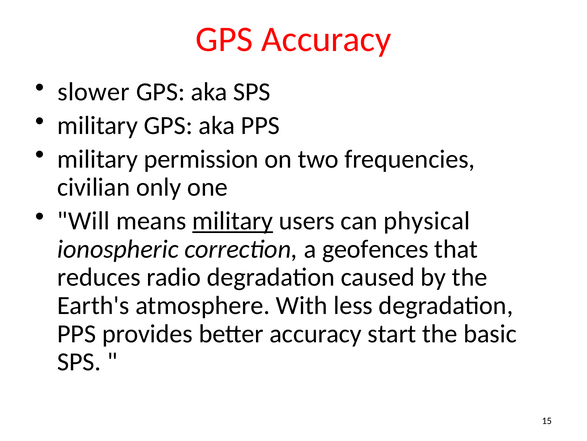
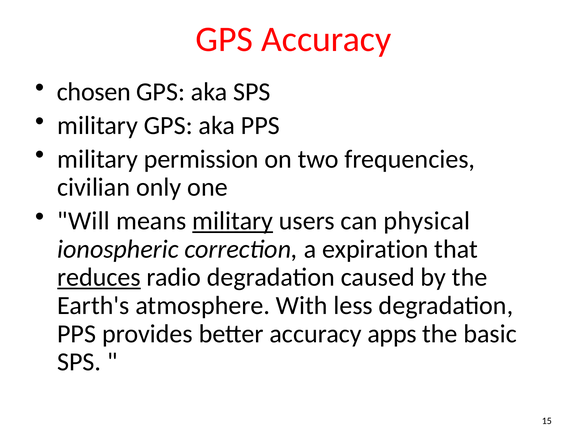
slower: slower -> chosen (94, 92)
geofences: geofences -> expiration (375, 249)
reduces underline: none -> present (99, 277)
start: start -> apps (392, 333)
